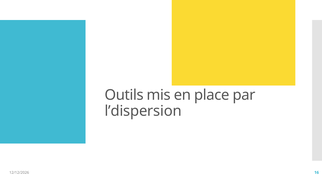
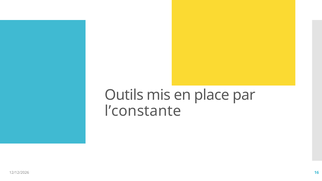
l’dispersion: l’dispersion -> l’constante (143, 111)
